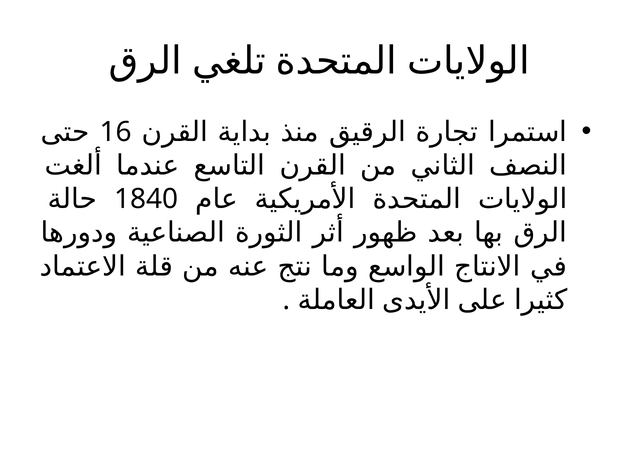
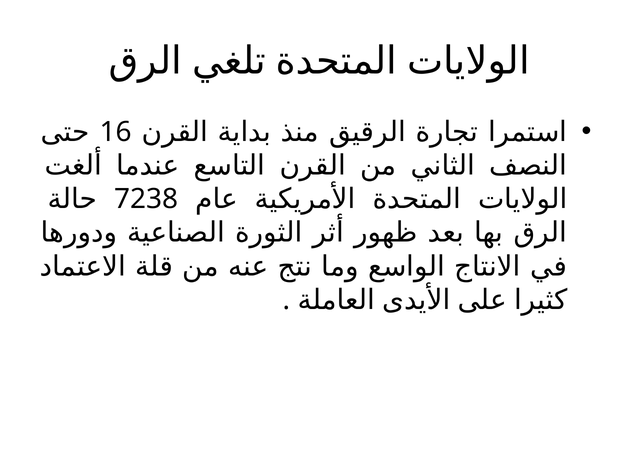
1840: 1840 -> 7238 (146, 199)
